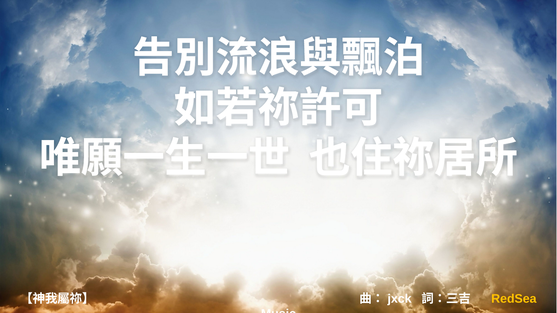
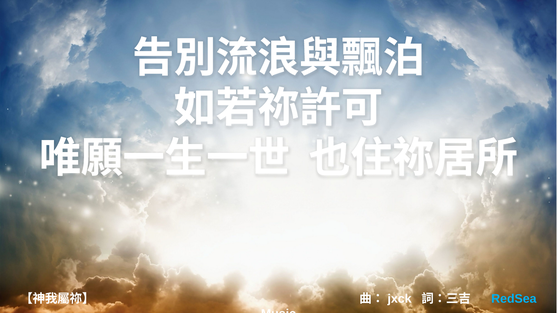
RedSea colour: yellow -> light blue (514, 299)
